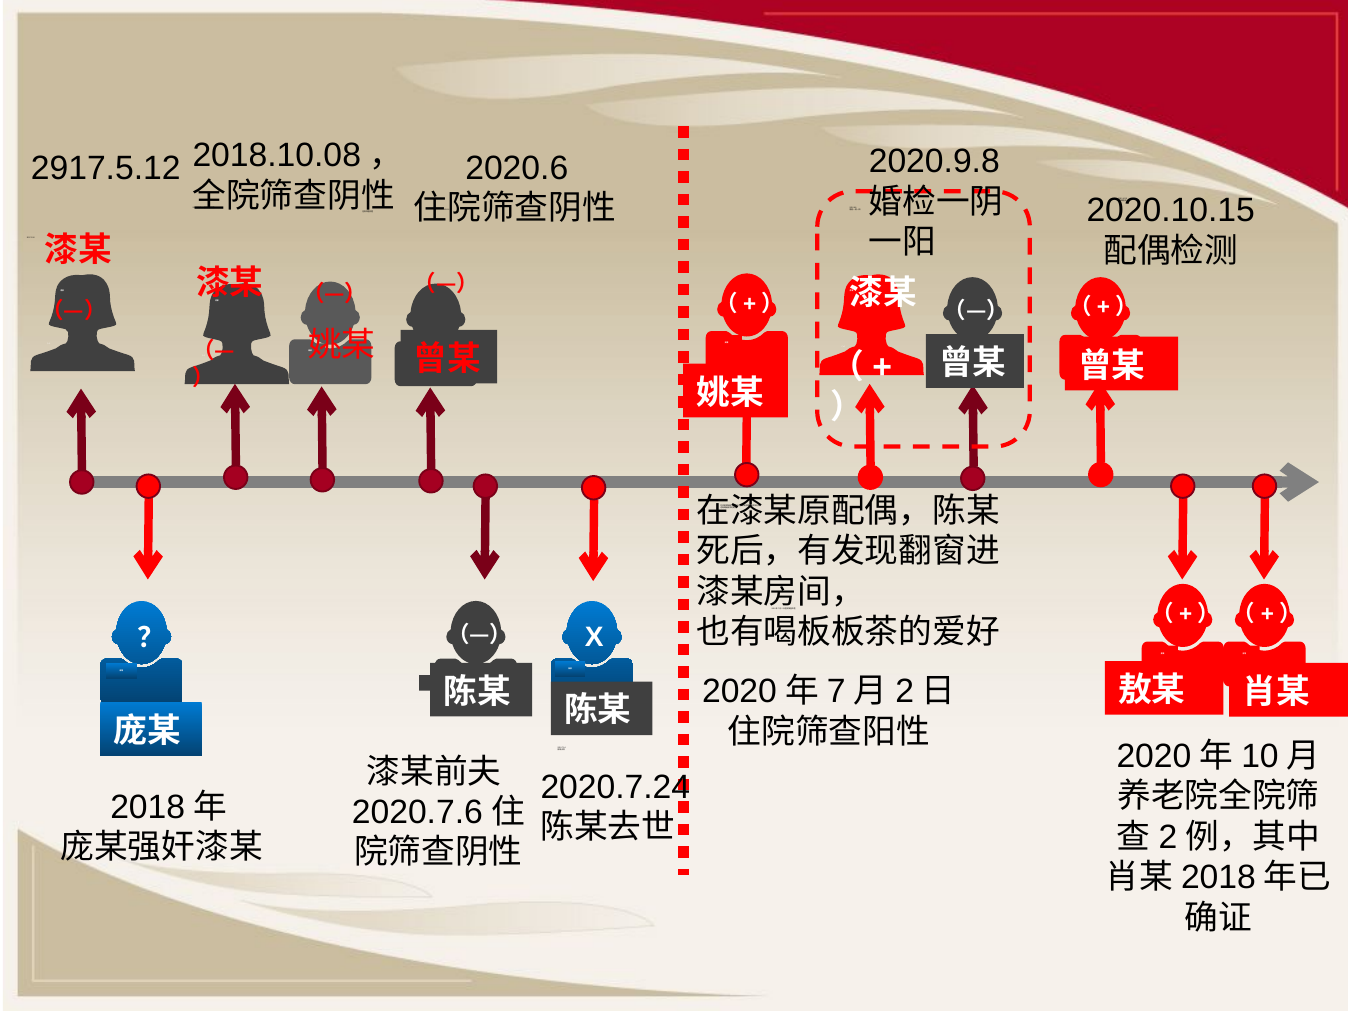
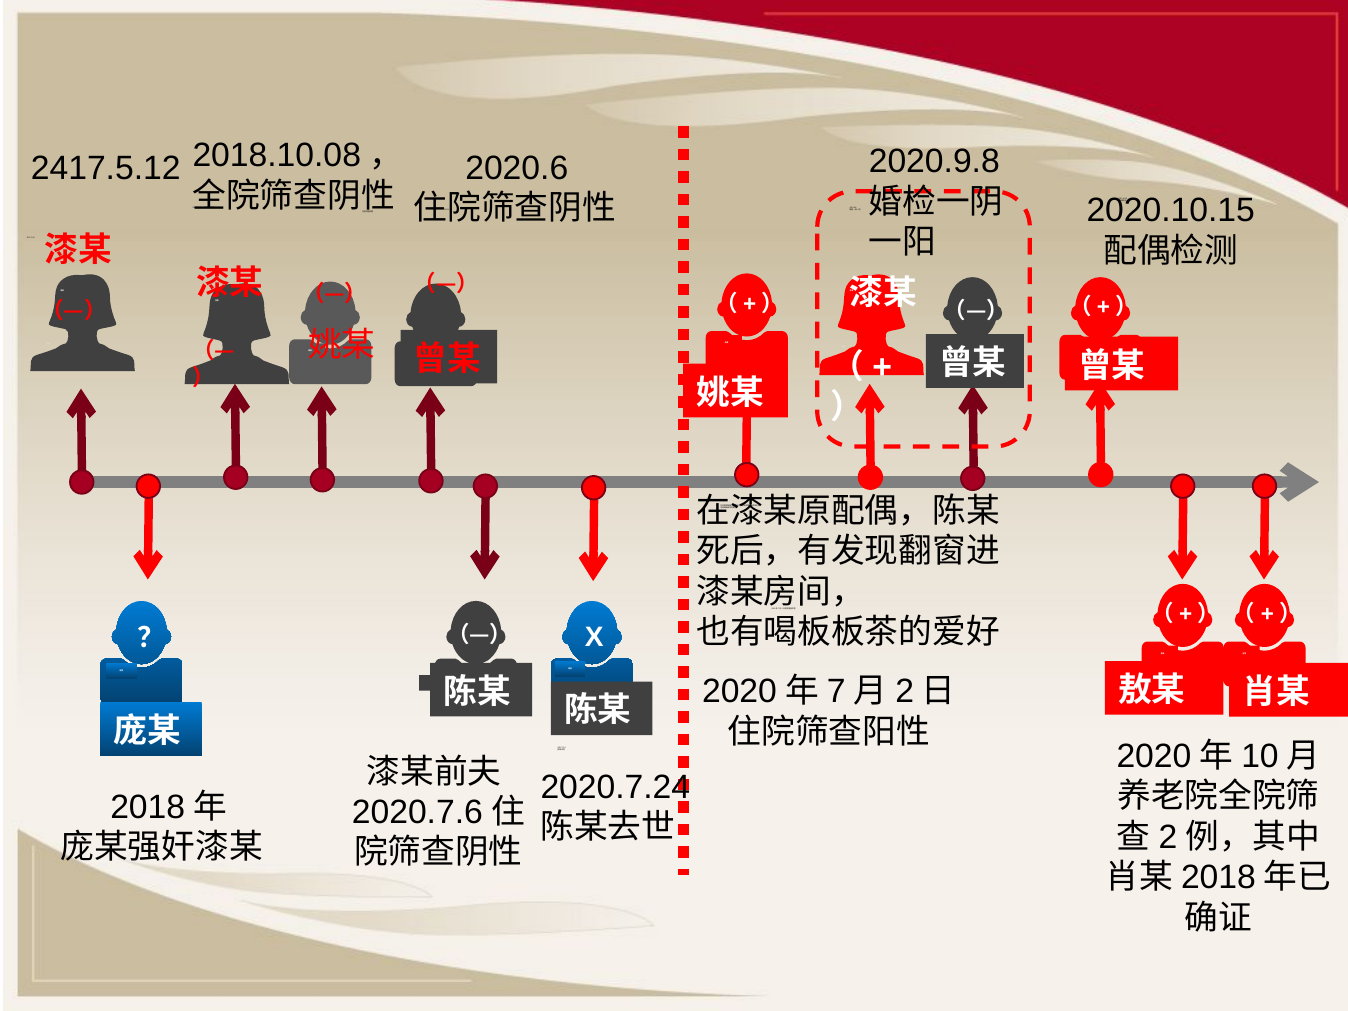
2917.5.12: 2917.5.12 -> 2417.5.12 (106, 168)
